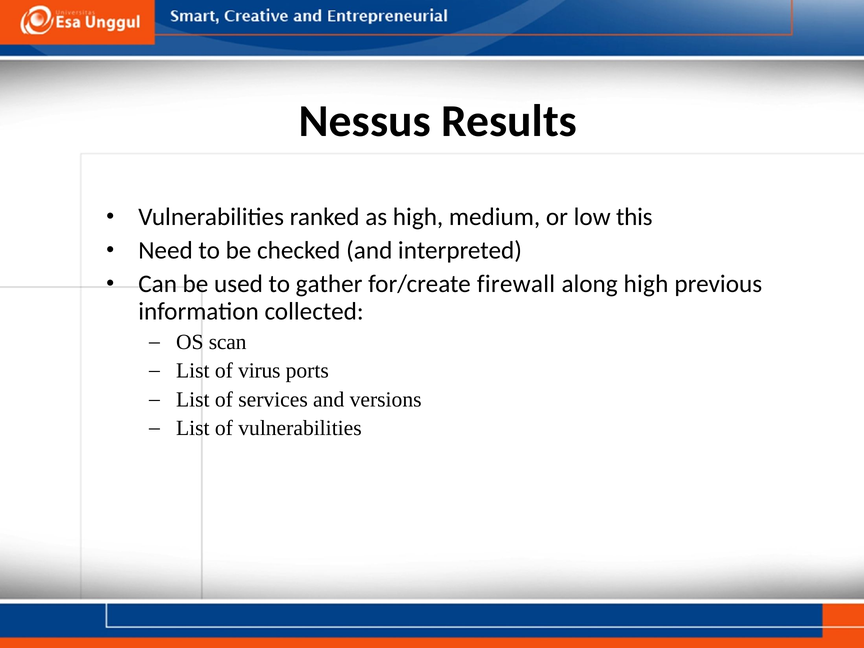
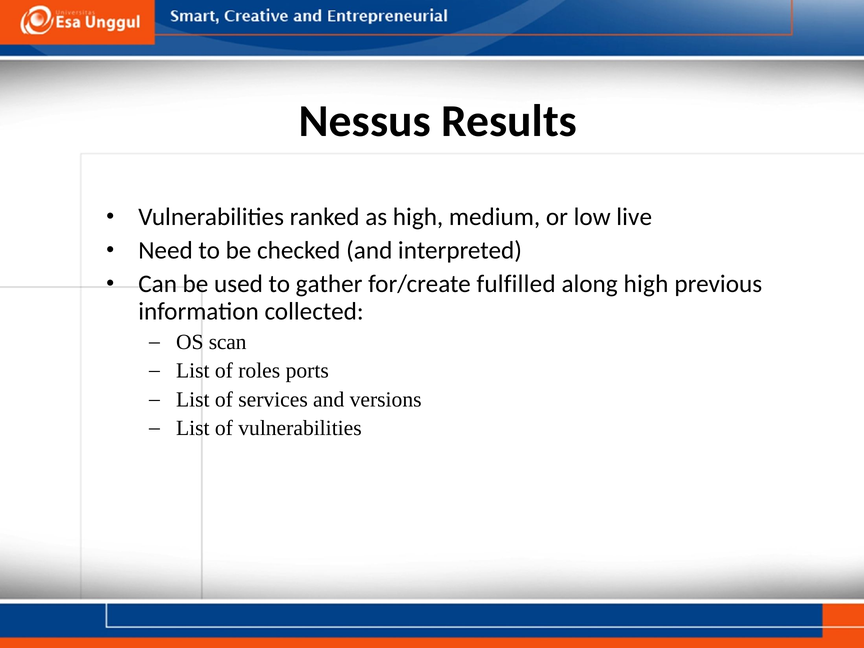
this: this -> live (634, 217)
firewall: firewall -> fulfilled (516, 284)
virus: virus -> roles (259, 371)
